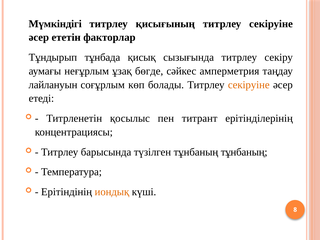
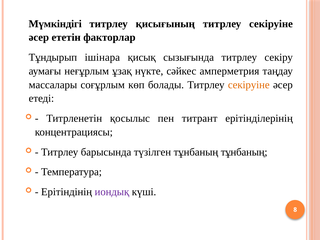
тұнбада: тұнбада -> ішінара (102, 57)
бөгде: бөгде -> нүкте (149, 71)
лайлануын: лайлануын -> массалары (53, 85)
иондық colour: orange -> purple (112, 192)
